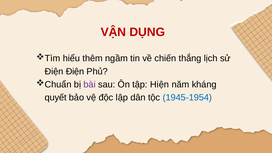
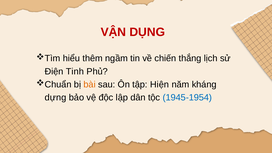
Điện Điện: Điện -> Tinh (75, 71)
bài colour: purple -> orange (90, 84)
quyết: quyết -> dựng (56, 98)
